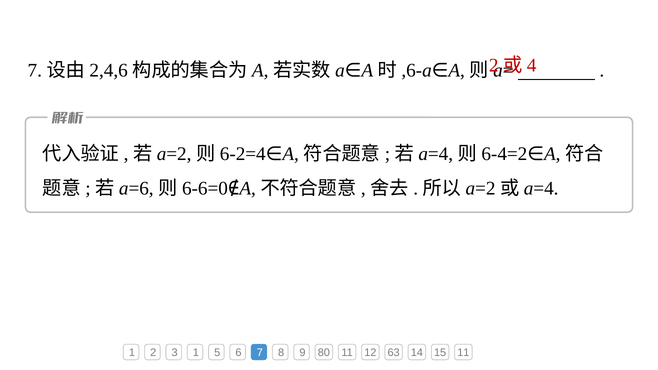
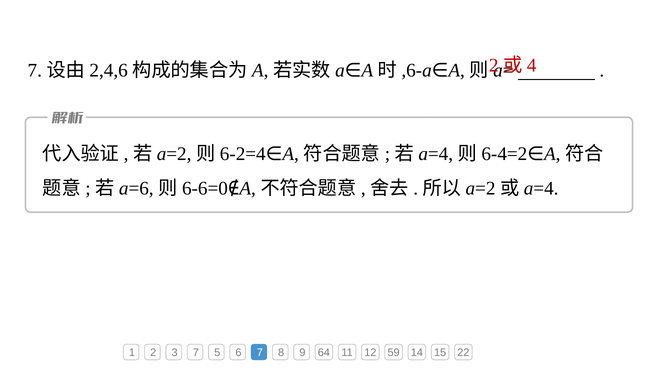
3 1: 1 -> 7 (196, 353)
80: 80 -> 64 (324, 353)
63: 63 -> 59 (394, 353)
15 11: 11 -> 22 (463, 353)
